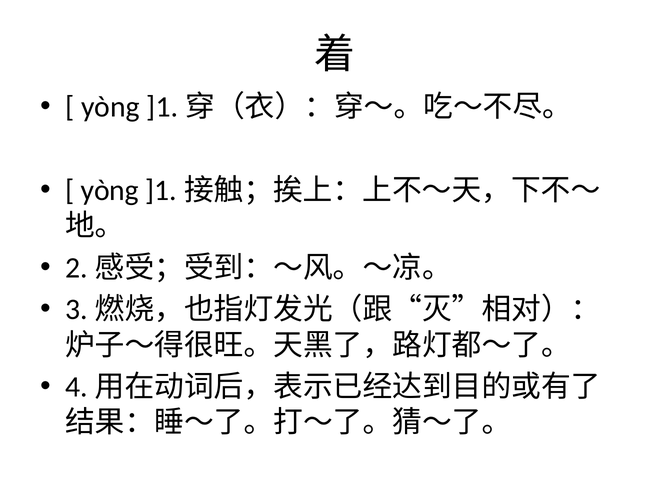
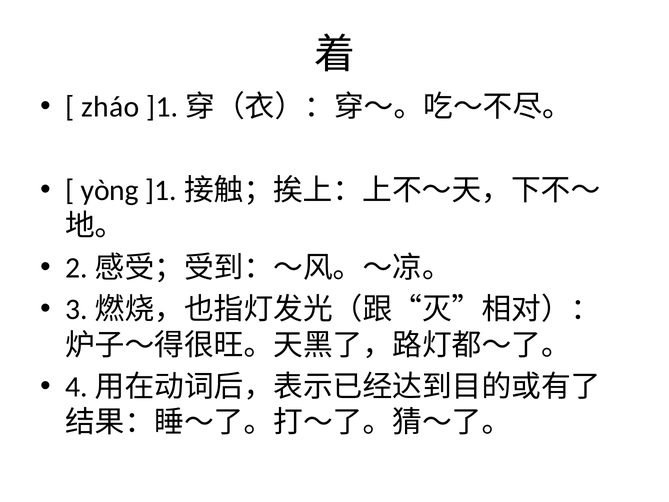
yòng: yòng -> zháo (110, 107)
